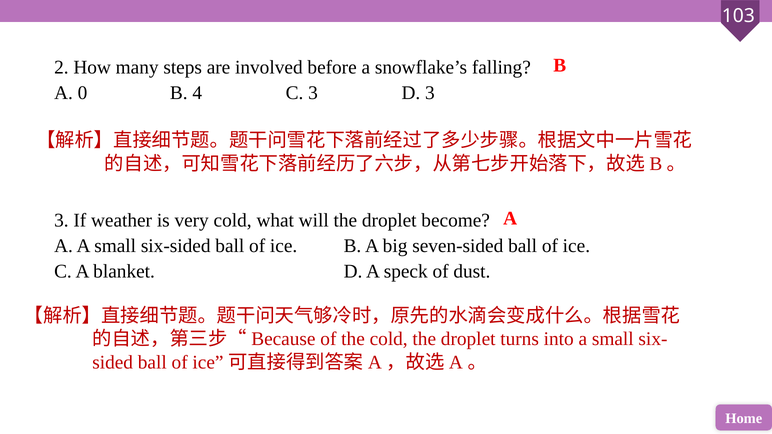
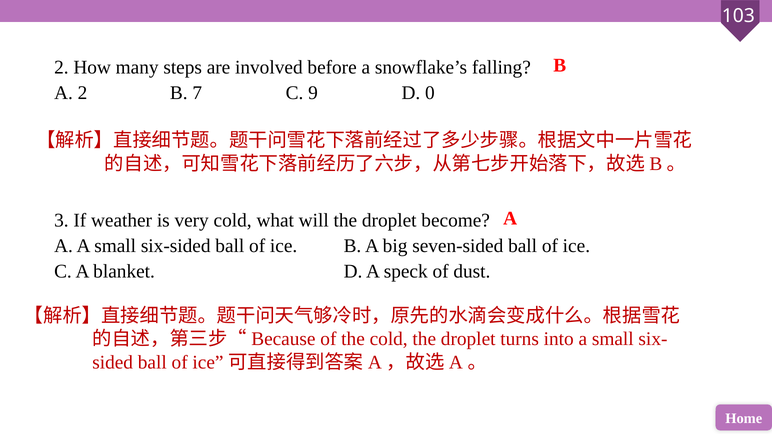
A 0: 0 -> 2 (83, 93)
4: 4 -> 7 (197, 93)
C 3: 3 -> 9 (313, 93)
D 3: 3 -> 0 (430, 93)
